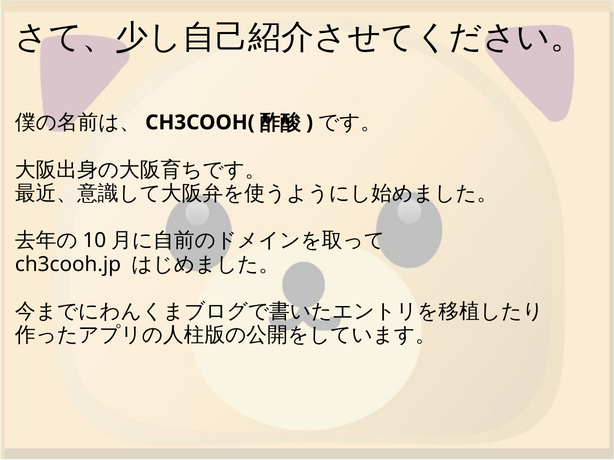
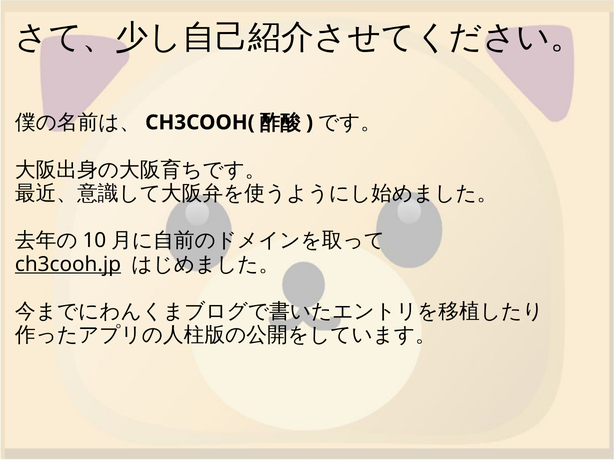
ch3cooh.jp underline: none -> present (68, 264)
